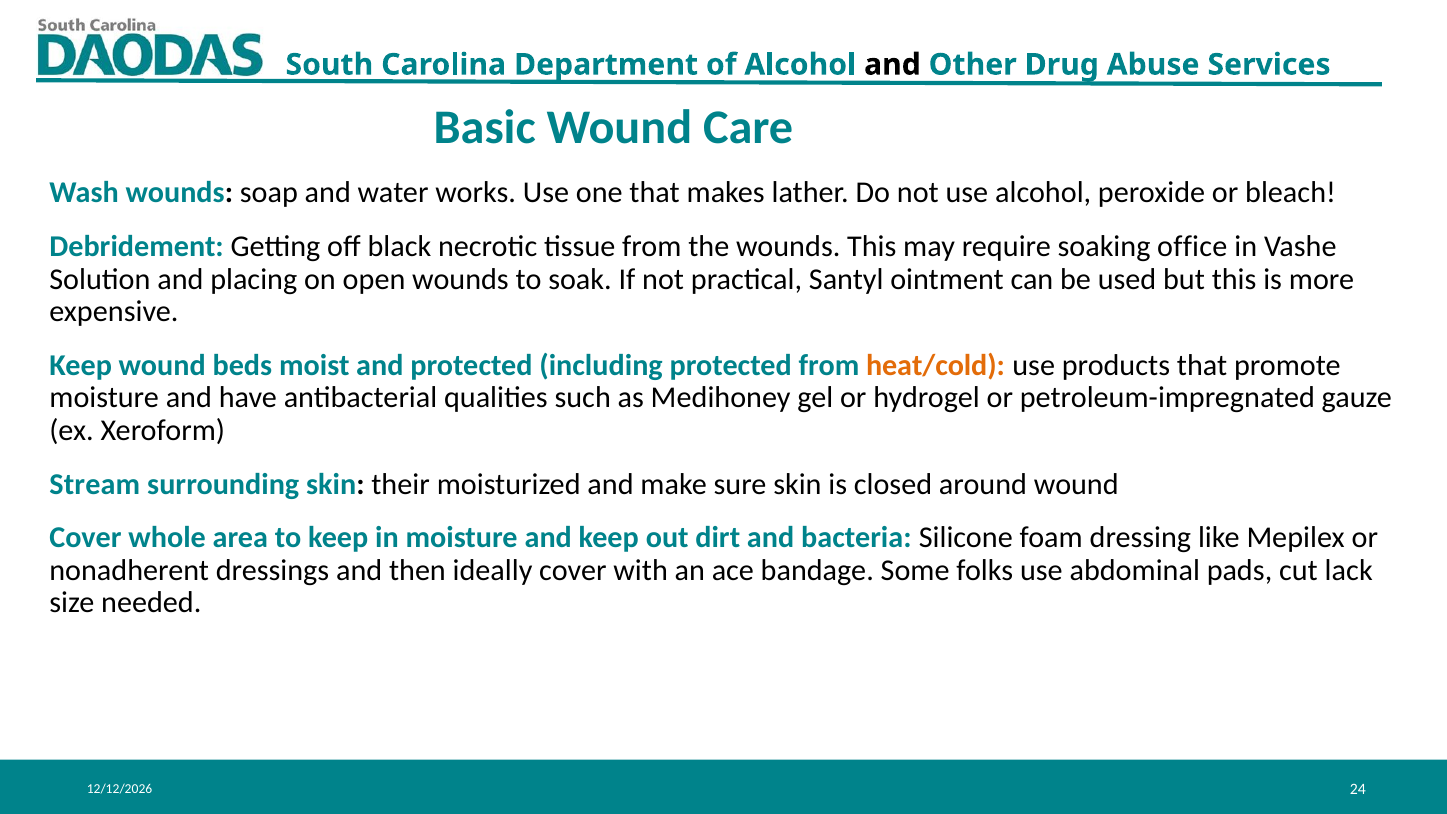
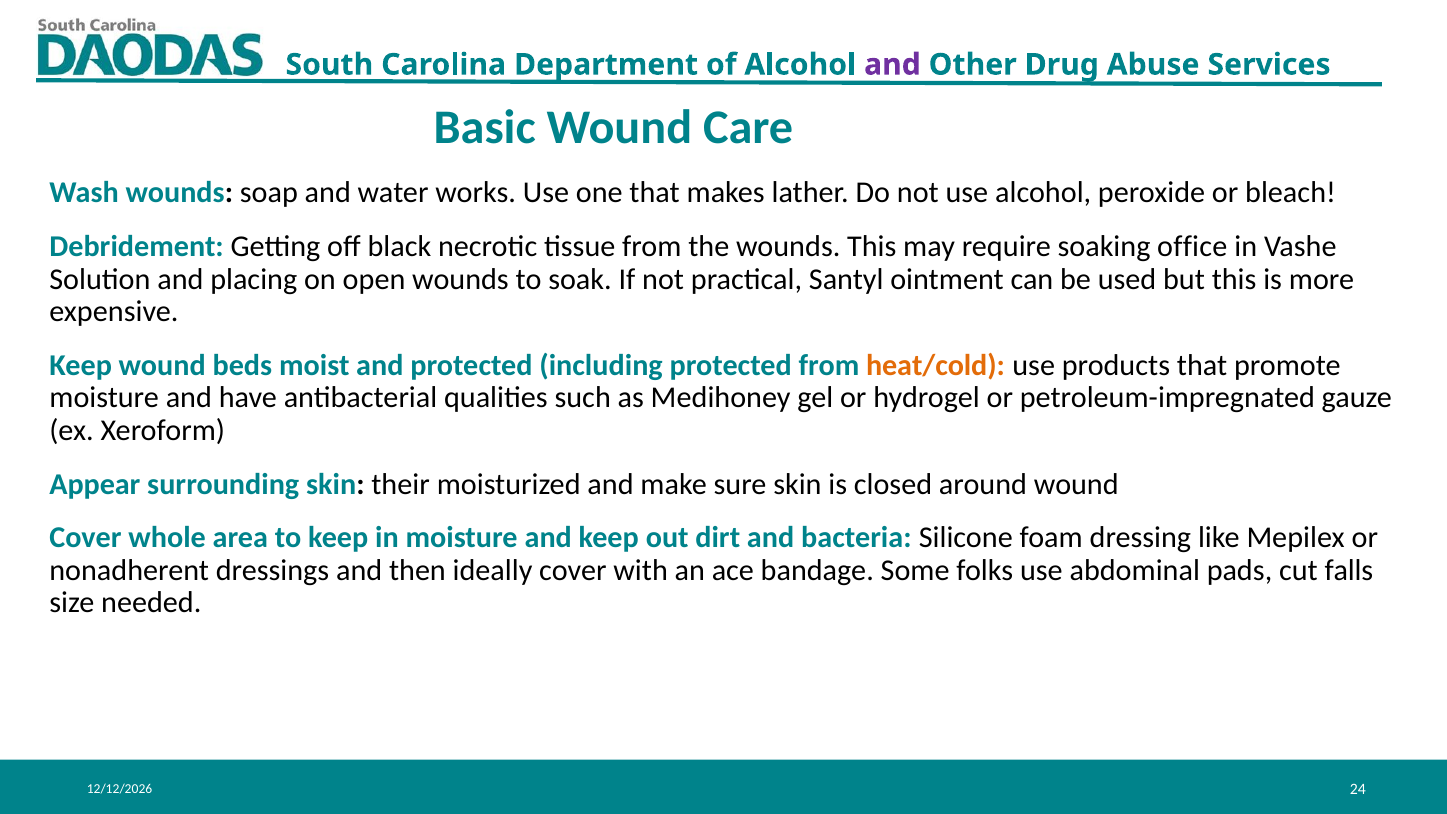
and colour: black -> purple (892, 65)
Stream: Stream -> Appear (95, 484)
lack: lack -> falls (1349, 570)
